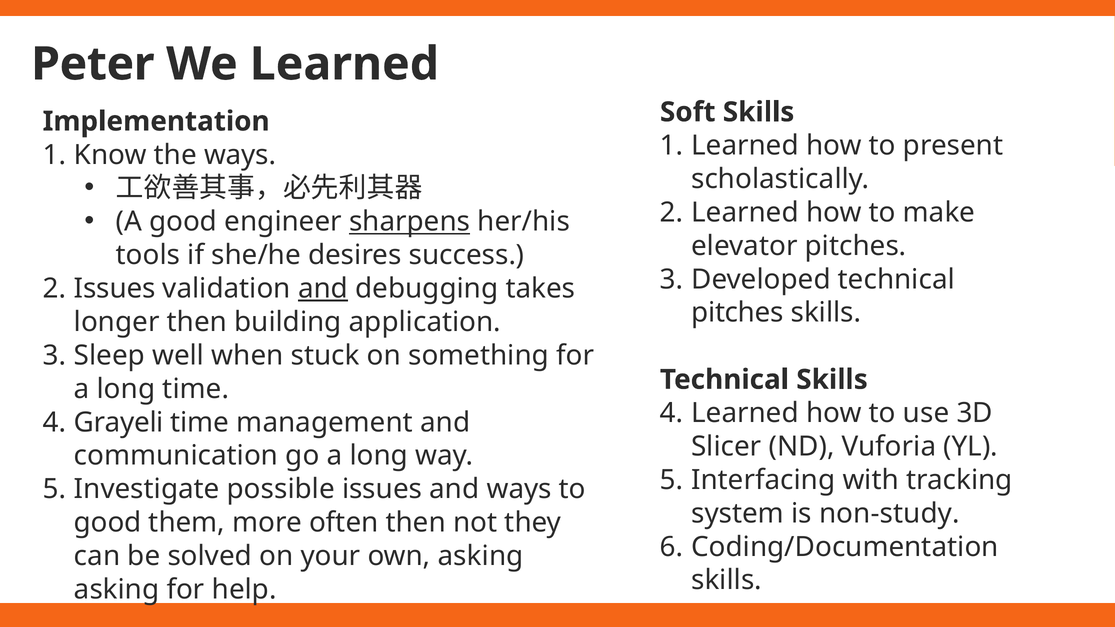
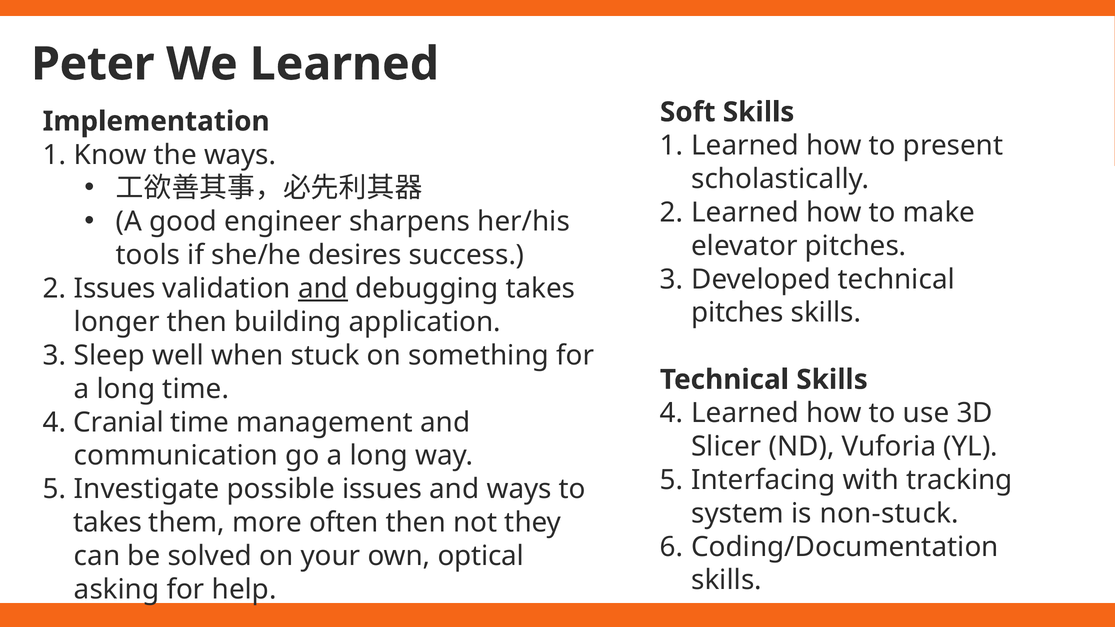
sharpens underline: present -> none (410, 222)
Grayeli: Grayeli -> Cranial (119, 422)
non-study: non-study -> non-stuck (889, 514)
good: good -> takes (108, 523)
own asking: asking -> optical (481, 556)
